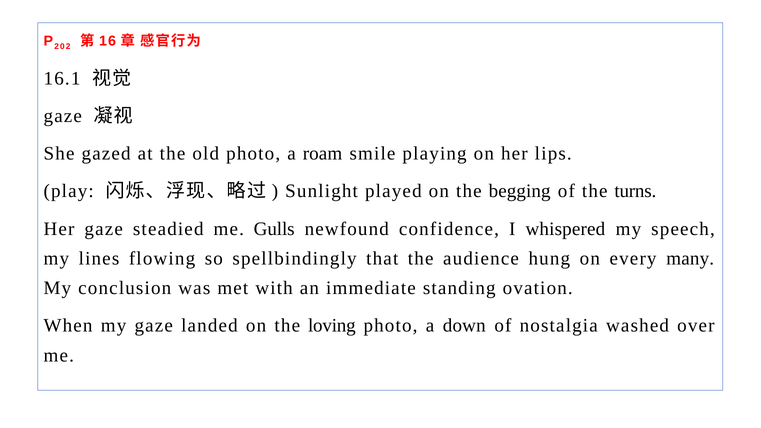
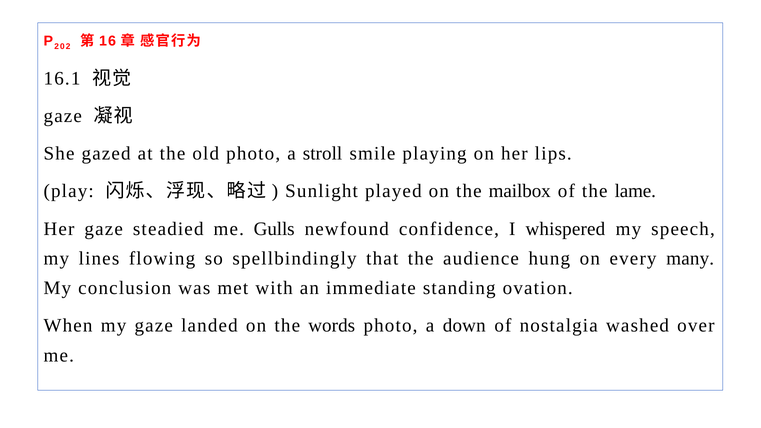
roam: roam -> stroll (323, 154)
begging: begging -> mailbox (520, 191)
turns: turns -> lame (635, 191)
loving: loving -> words (332, 326)
